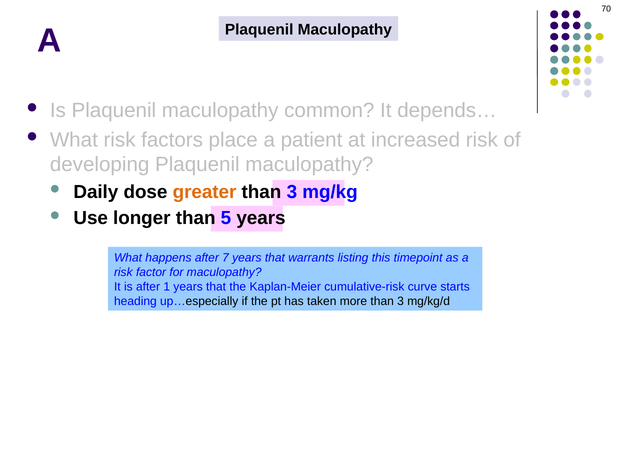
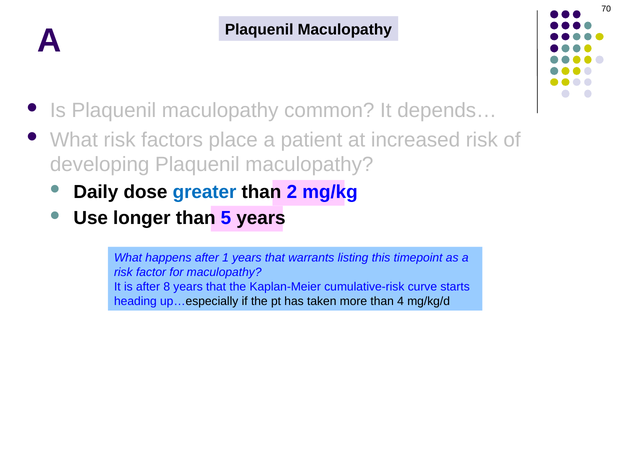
greater colour: orange -> blue (205, 192)
3: 3 -> 2 (292, 192)
7: 7 -> 1 (226, 258)
1: 1 -> 8 (167, 287)
more than 3: 3 -> 4 (401, 301)
